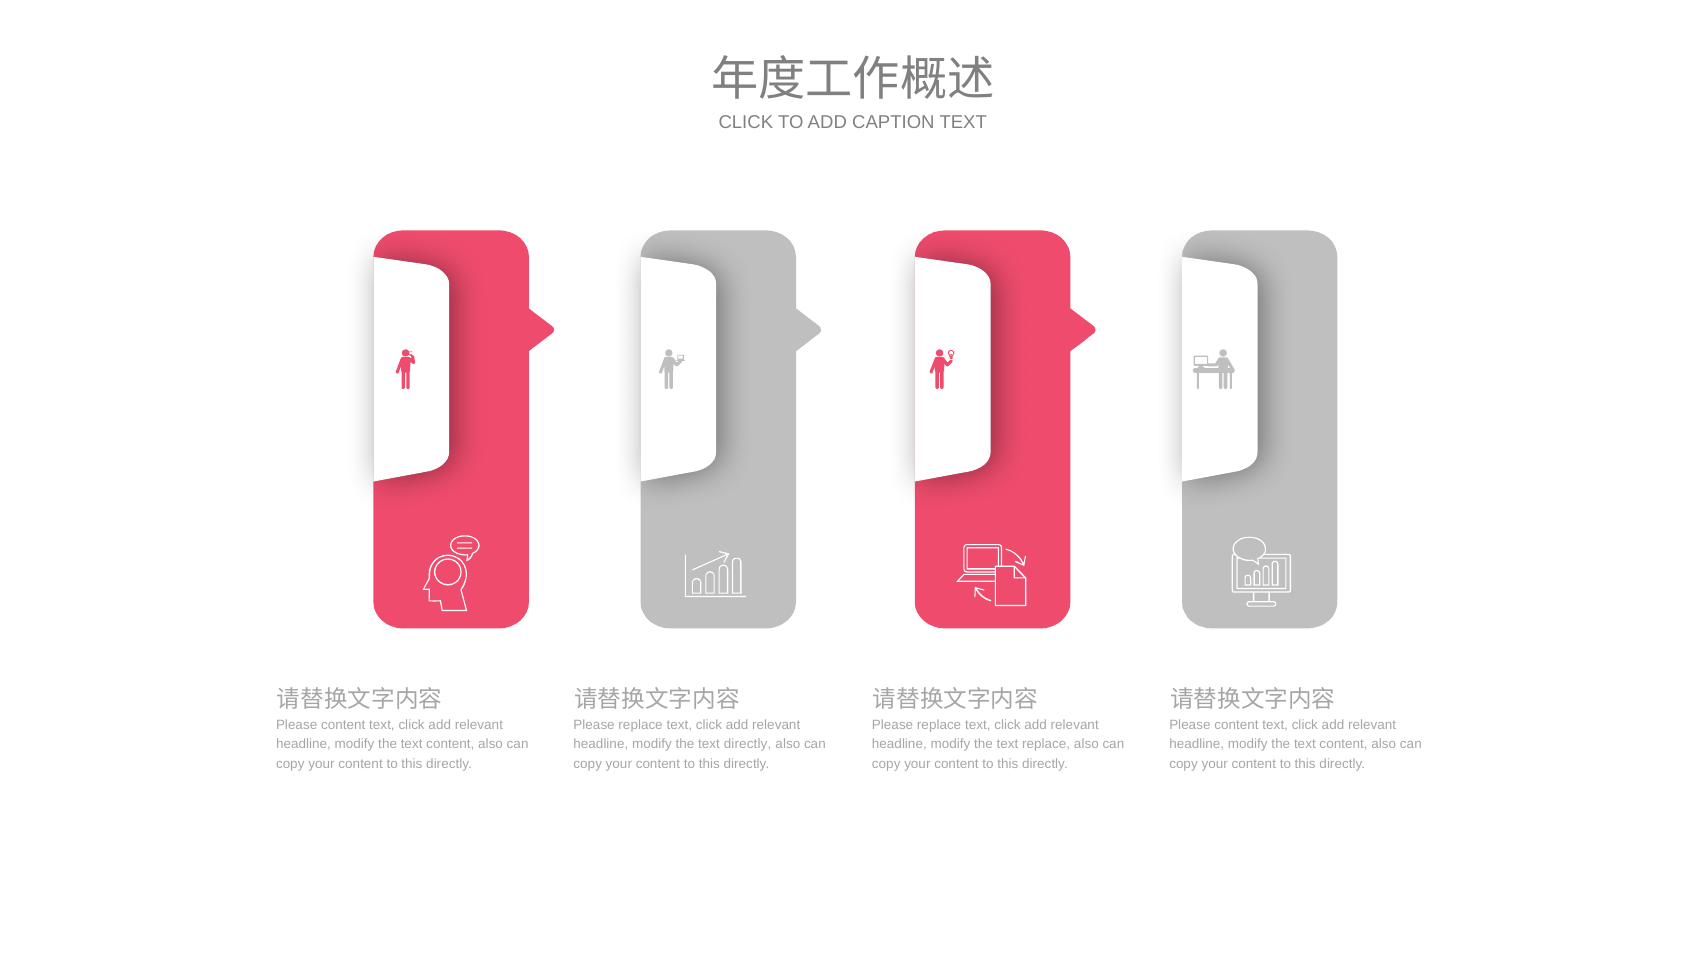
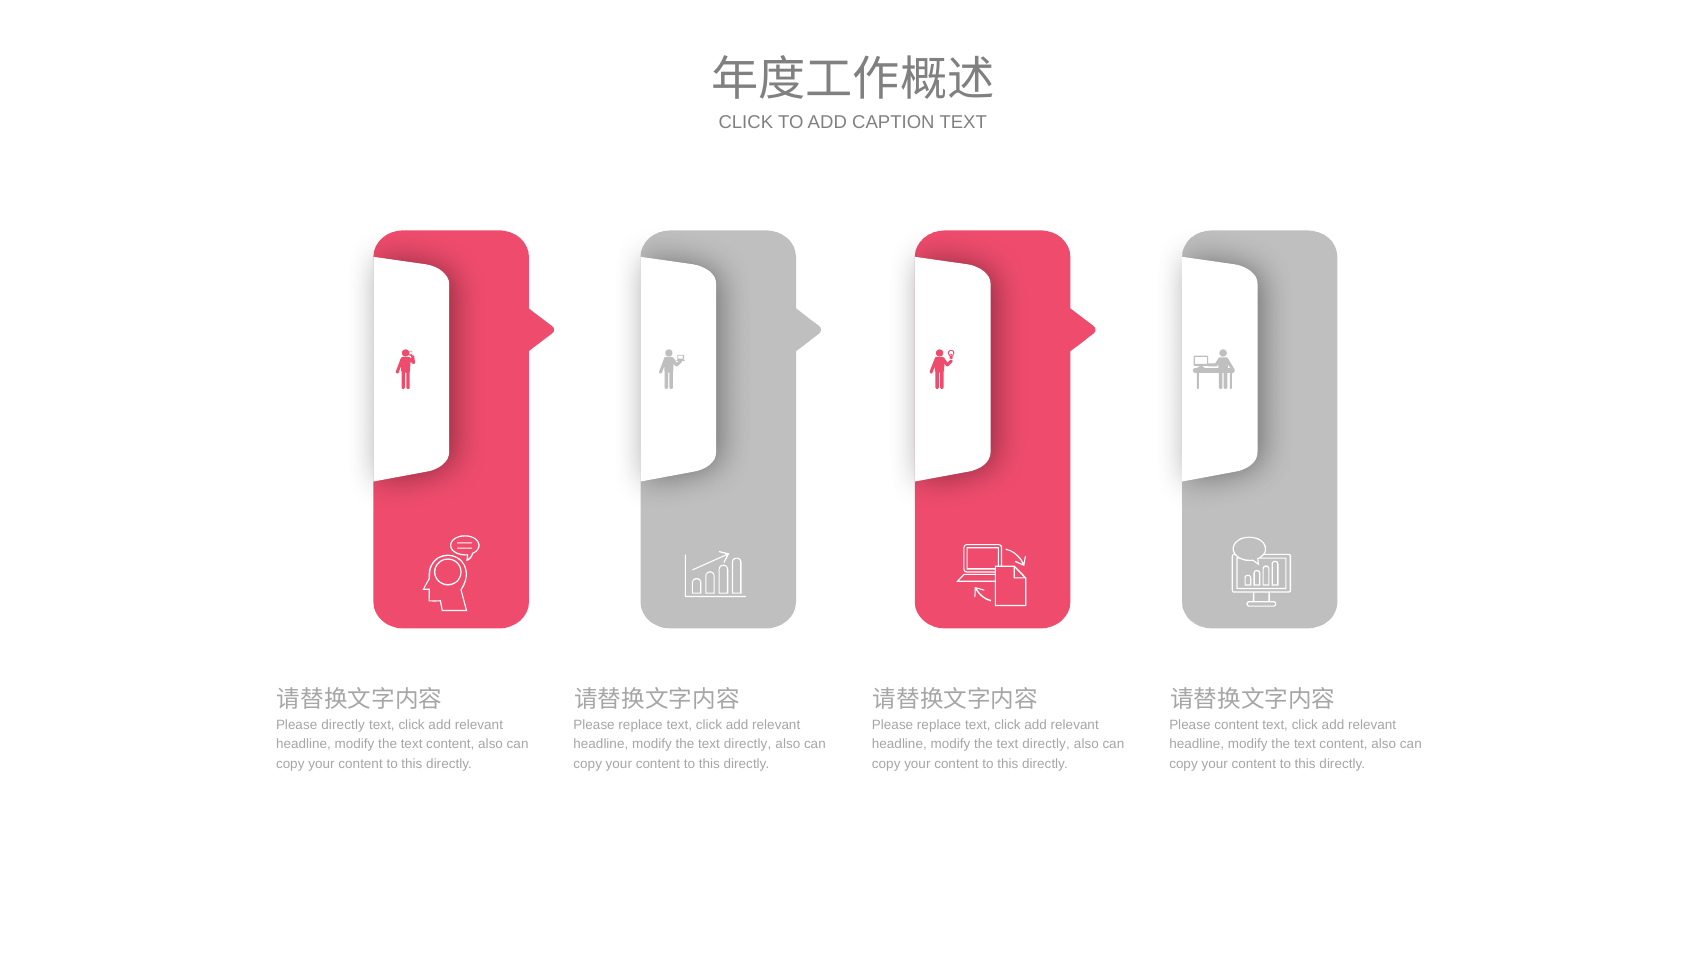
content: content -> directly (343, 725)
replace: replace -> directly (1046, 744)
